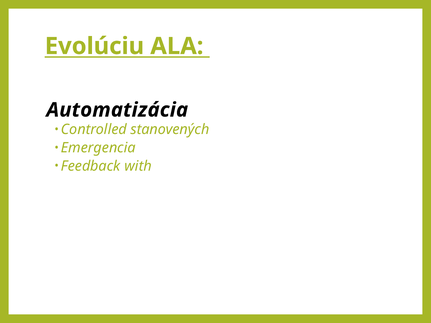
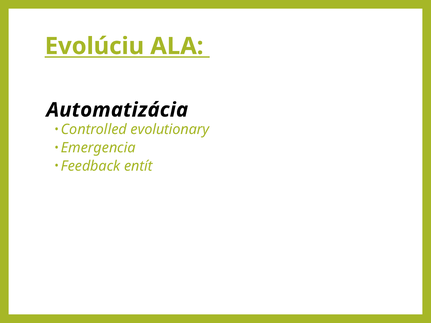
stanovených: stanovených -> evolutionary (170, 130)
with: with -> entít (138, 166)
